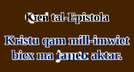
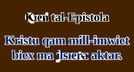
tajjeb: tajjeb -> ilsiera (72, 55)
